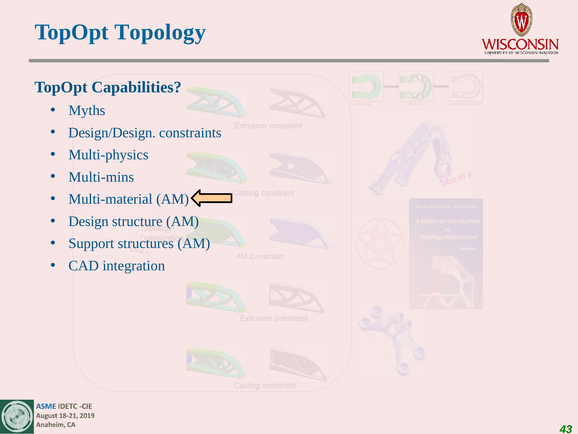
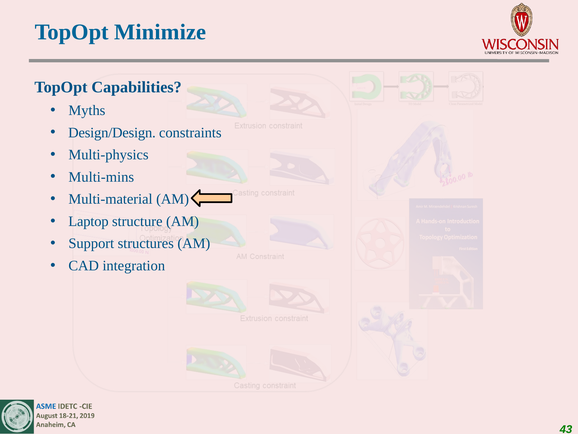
Topology: Topology -> Minimize (160, 32)
Design: Design -> Laptop (88, 221)
